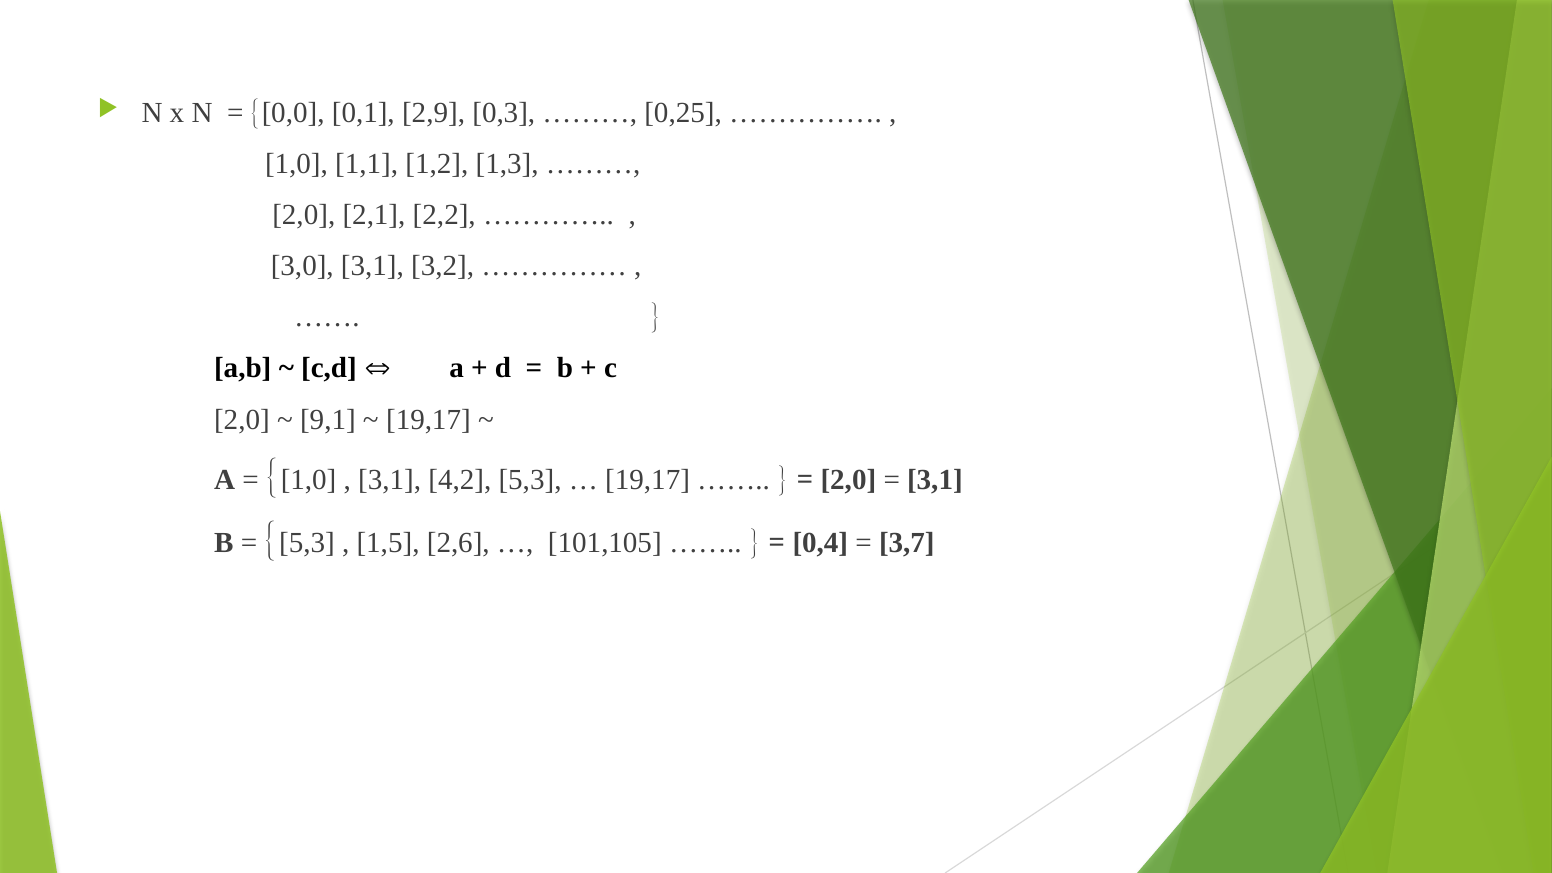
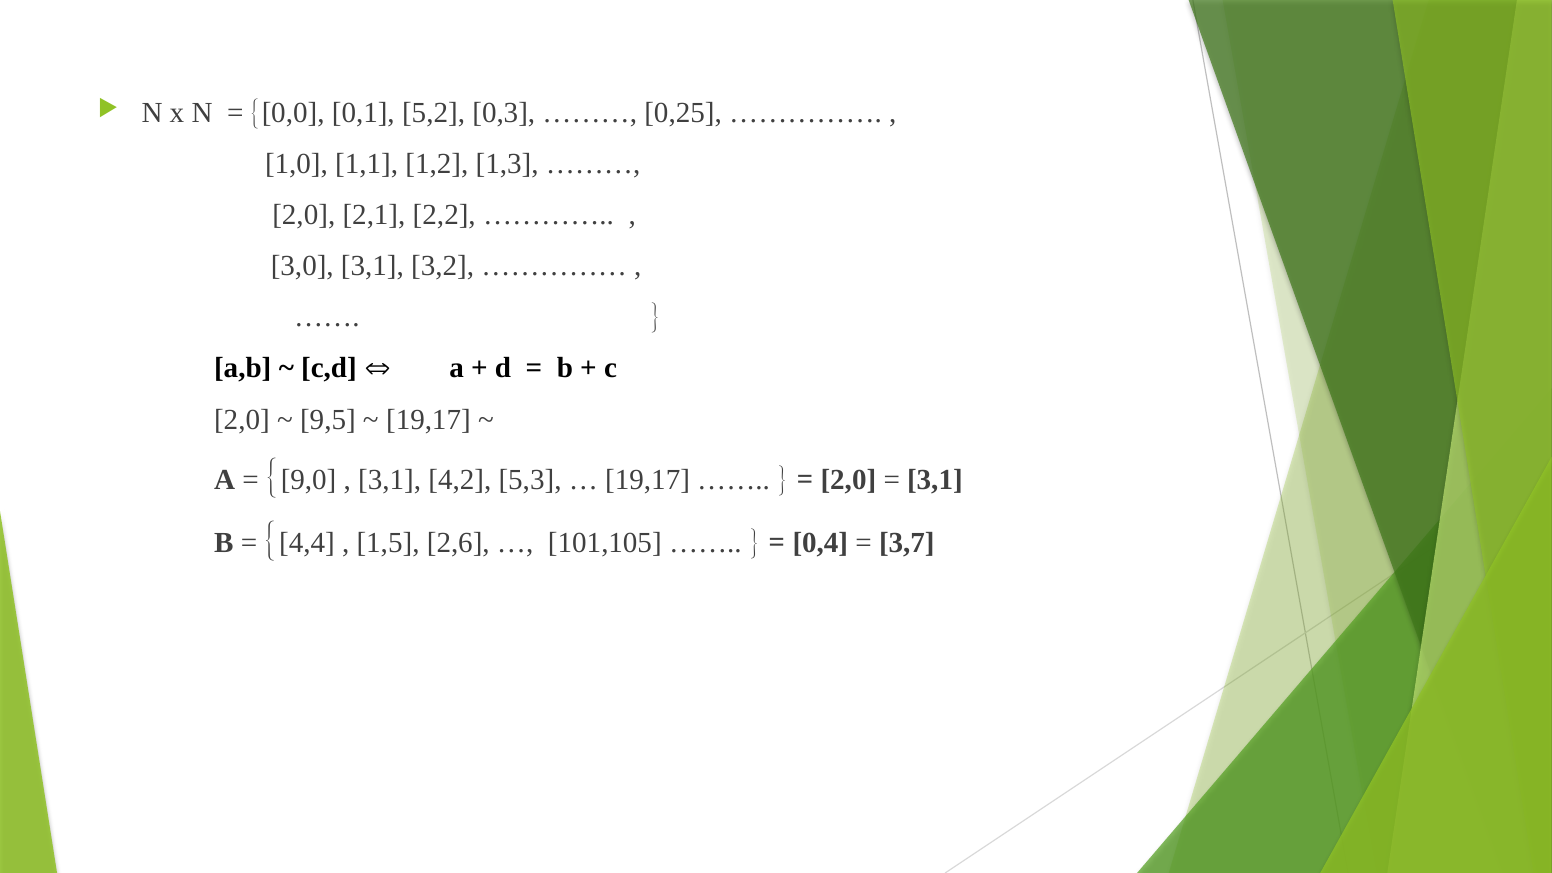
2,9: 2,9 -> 5,2 (434, 113)
9,1: 9,1 -> 9,5 (328, 419)
1,0: 1,0 -> 9,0 (309, 480)
5,3: 5,3 -> 4,4 (307, 543)
